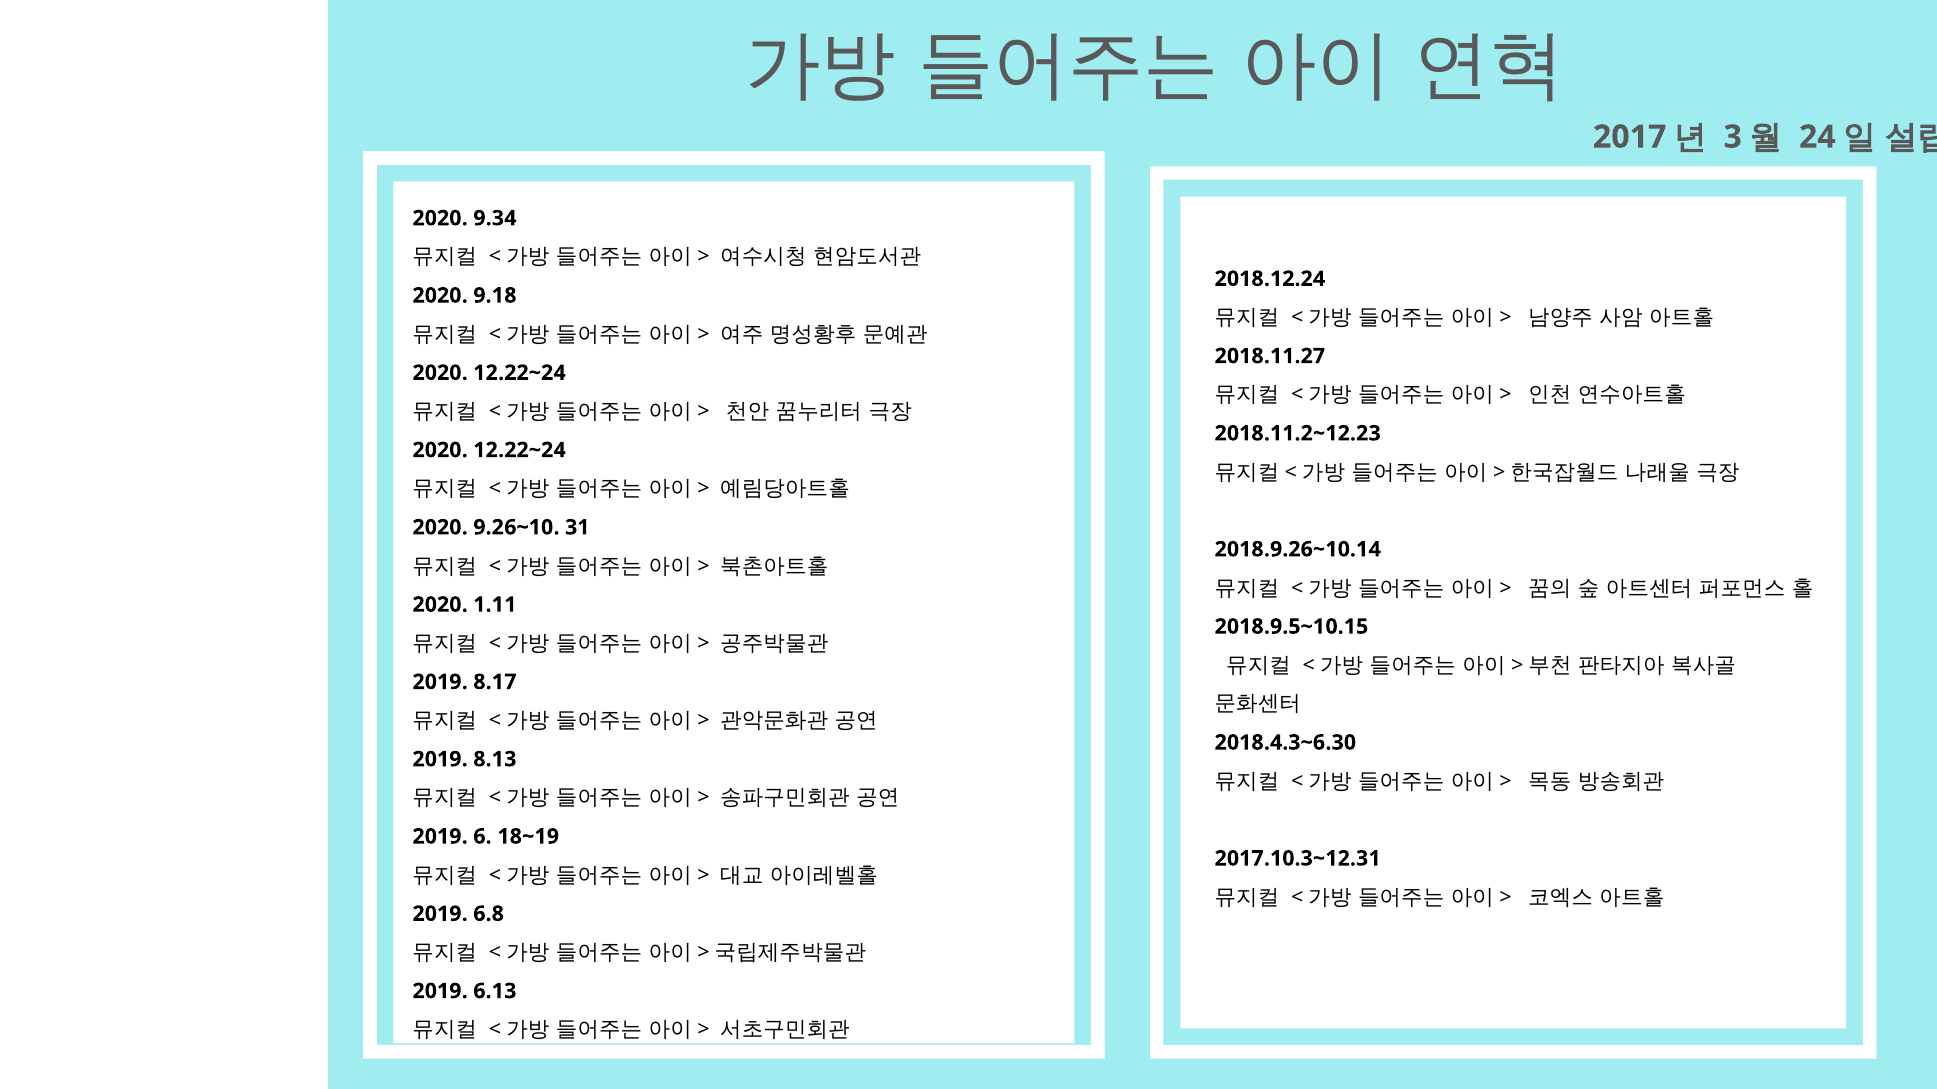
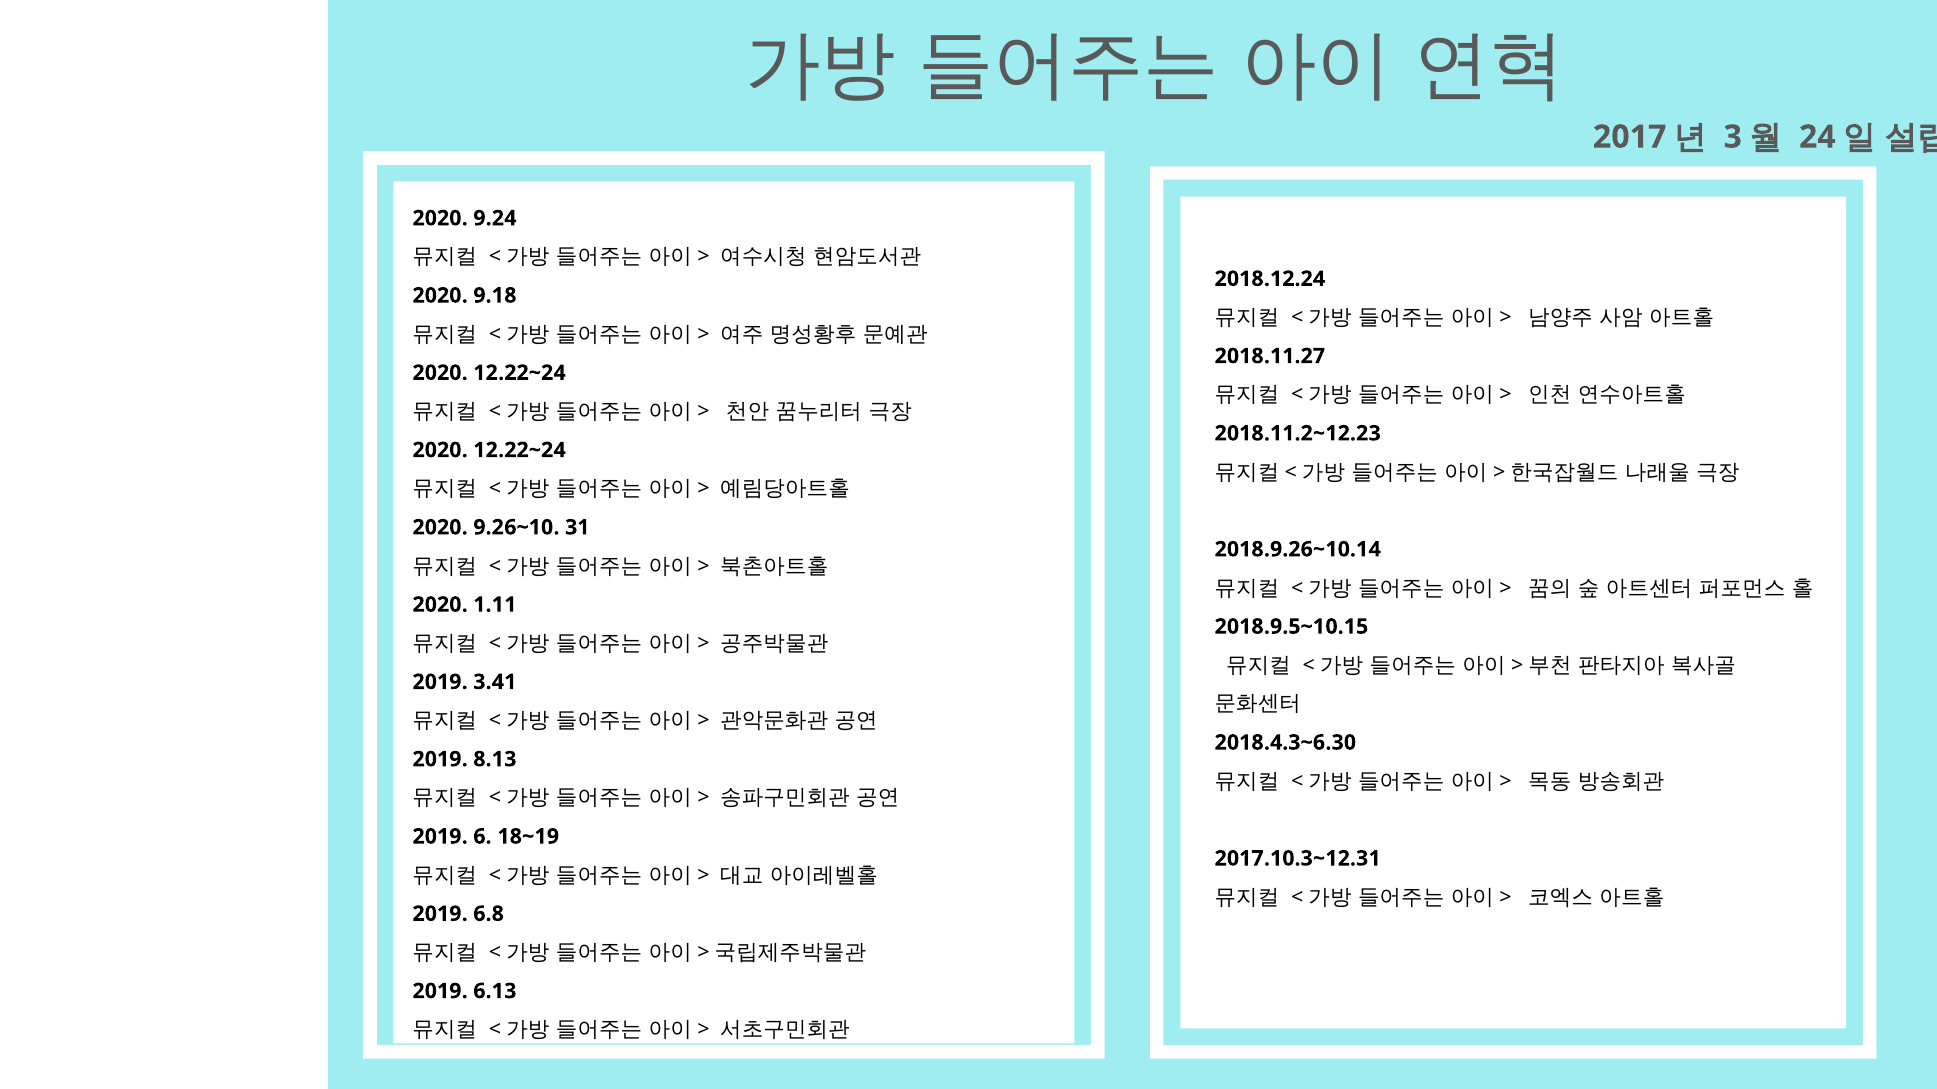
9.34: 9.34 -> 9.24 (495, 218)
8.17: 8.17 -> 3.41 (495, 682)
